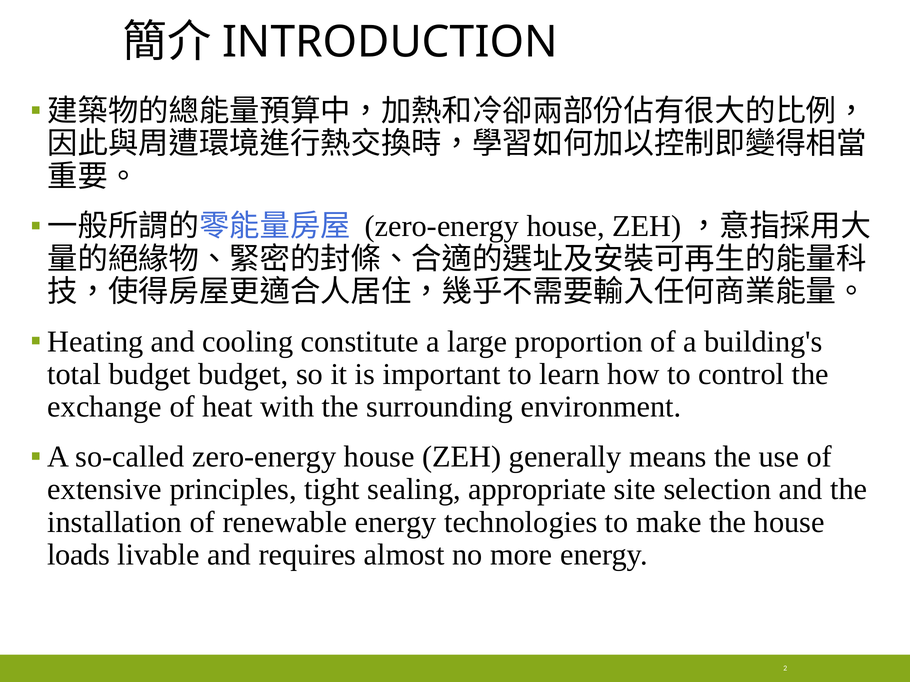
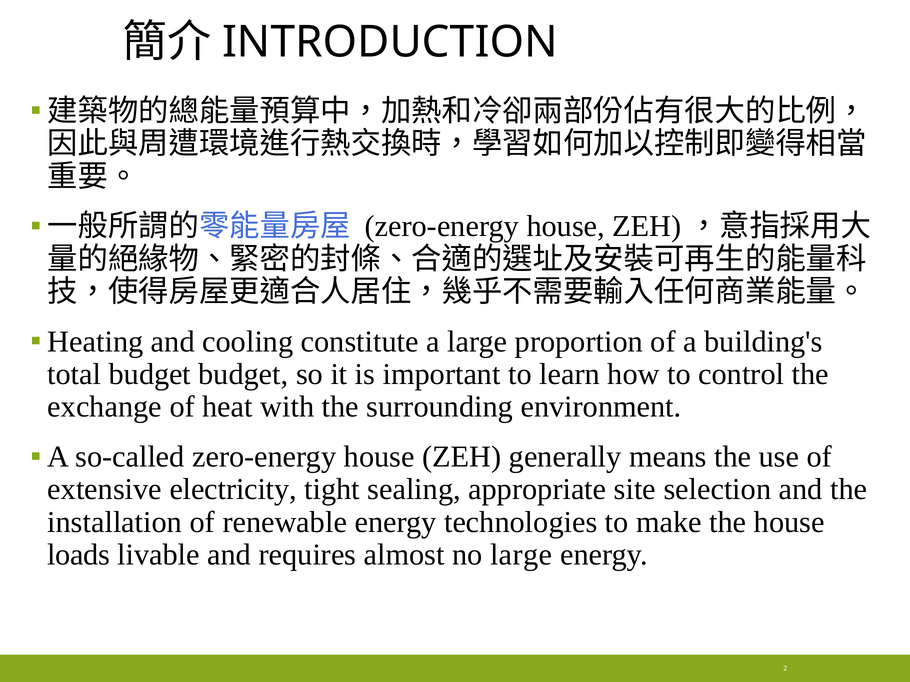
principles: principles -> electricity (233, 490)
no more: more -> large (521, 555)
